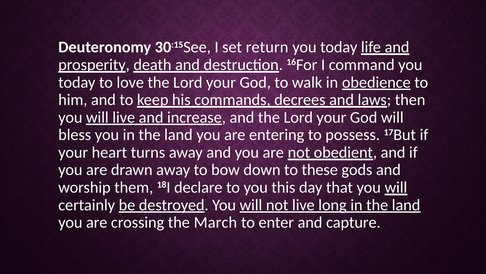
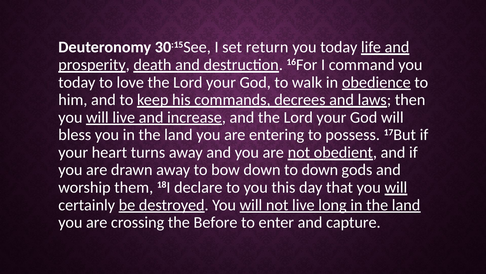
to these: these -> down (320, 170)
March: March -> Before (216, 222)
